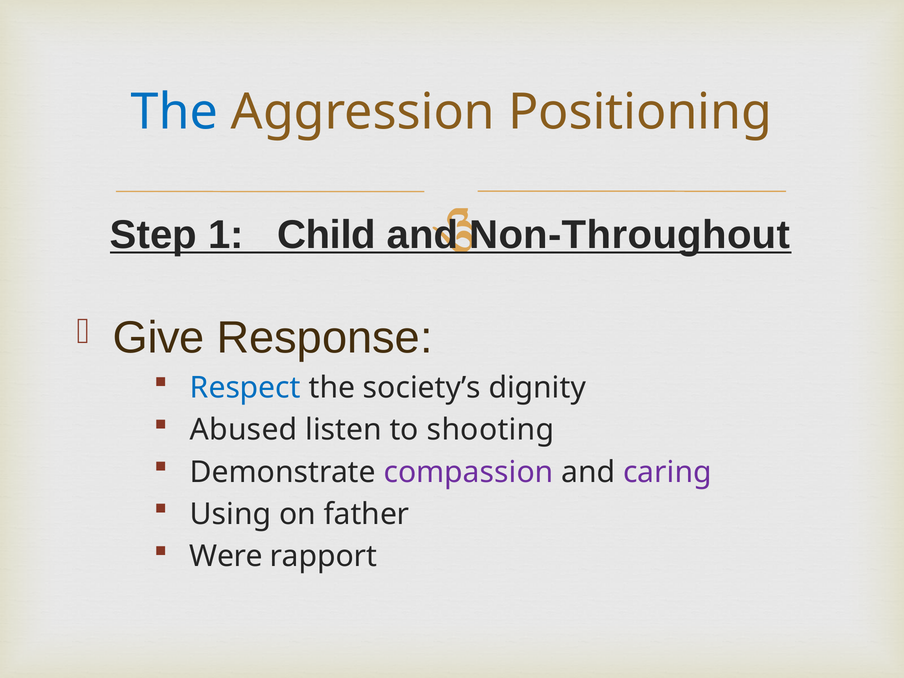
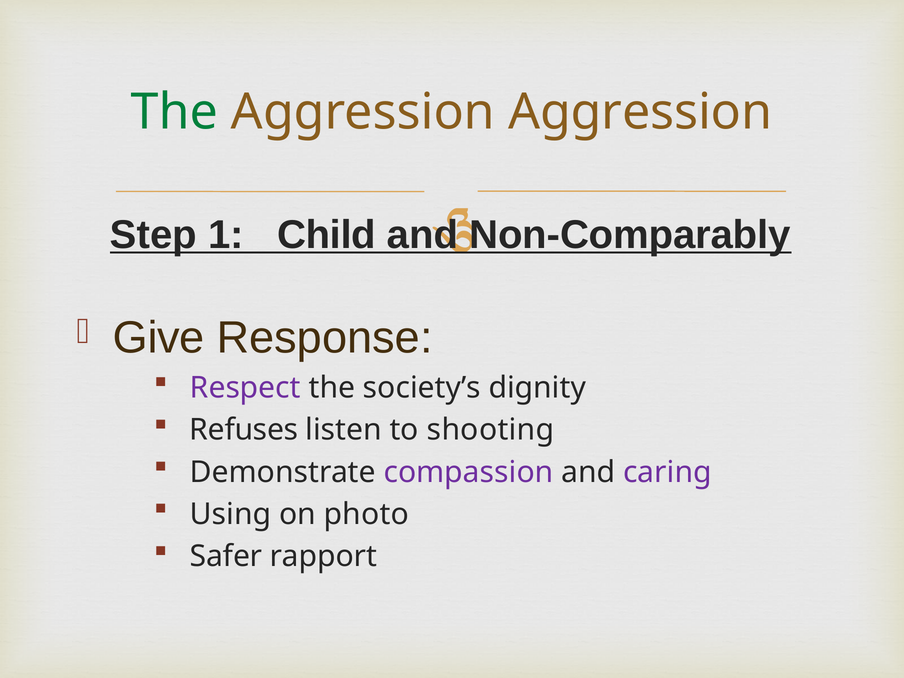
The colour: blue -> green (174, 112)
Aggression Positioning: Positioning -> Aggression (640, 112)
Non-Throughout: Non-Throughout -> Non-Comparably (630, 235)
Respect colour: blue -> purple (245, 388)
Abused: Abused -> Refuses (244, 430)
father: father -> photo (366, 514)
Were: Were -> Safer (226, 557)
